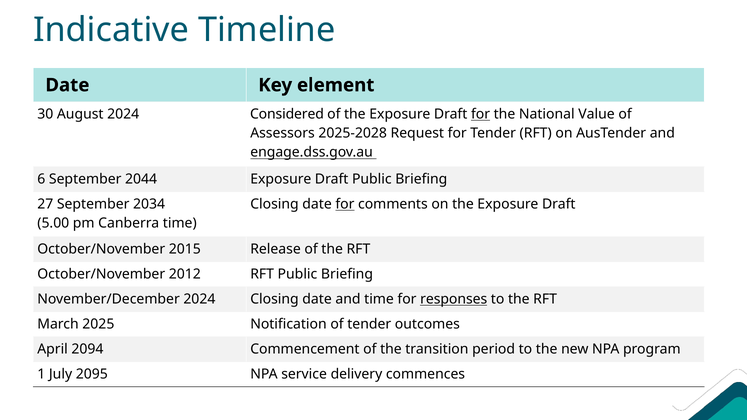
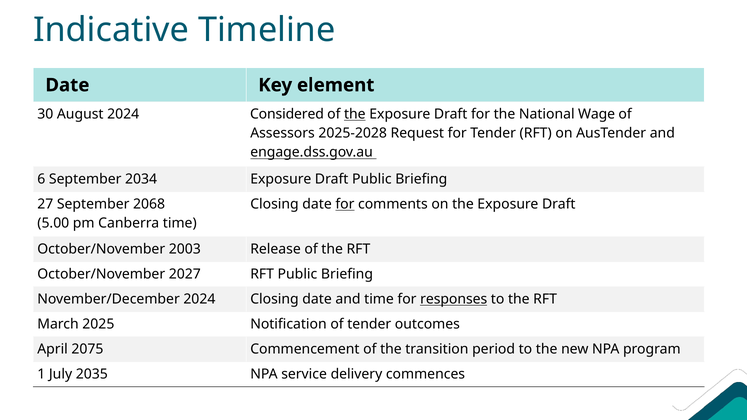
the underline: none -> present (355, 114)
for underline: present -> none (481, 114)
Value: Value -> Wage (597, 114)
2044: 2044 -> 2034 (141, 179)
2034: 2034 -> 2068 (149, 204)
2015: 2015 -> 2003 (185, 249)
2012: 2012 -> 2027 (185, 274)
2094: 2094 -> 2075 (87, 349)
2095: 2095 -> 2035 (92, 374)
